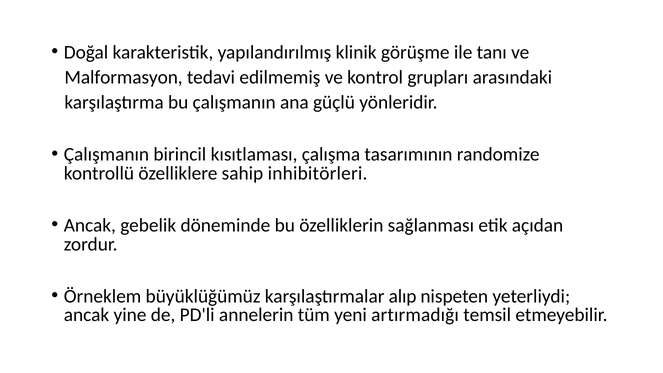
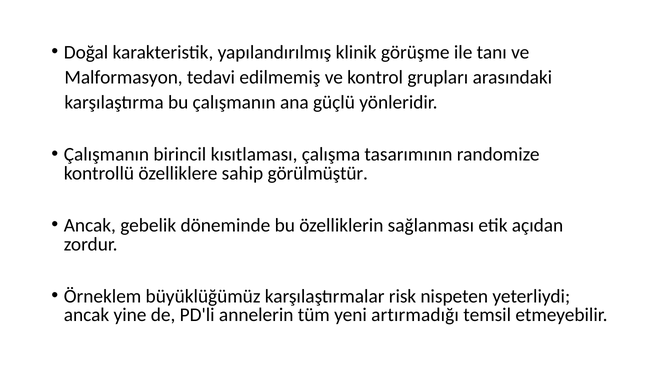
inhibitörleri: inhibitörleri -> görülmüştür (318, 173)
alıp: alıp -> risk (403, 296)
